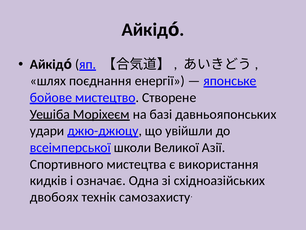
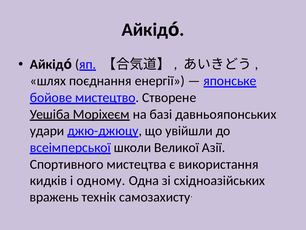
означає: означає -> одному (101, 180)
двобоях: двобоях -> вражень (54, 197)
